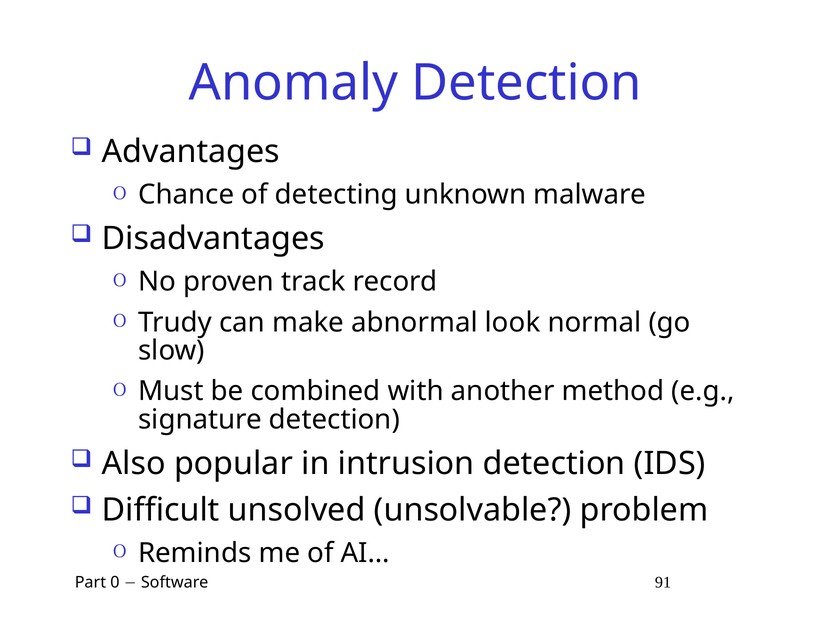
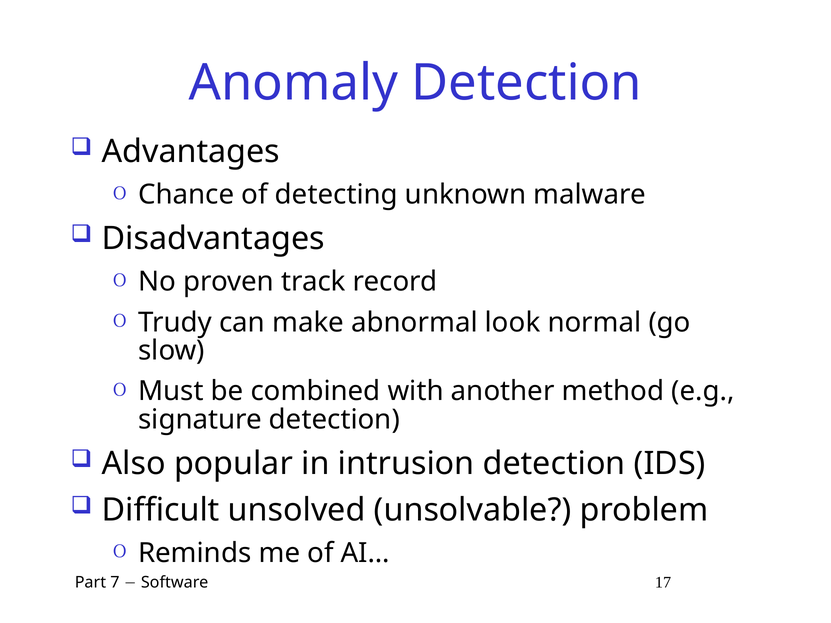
0: 0 -> 7 (115, 583)
91: 91 -> 17 (663, 583)
